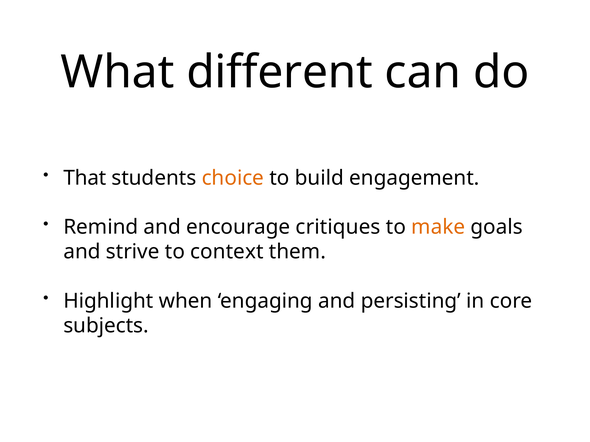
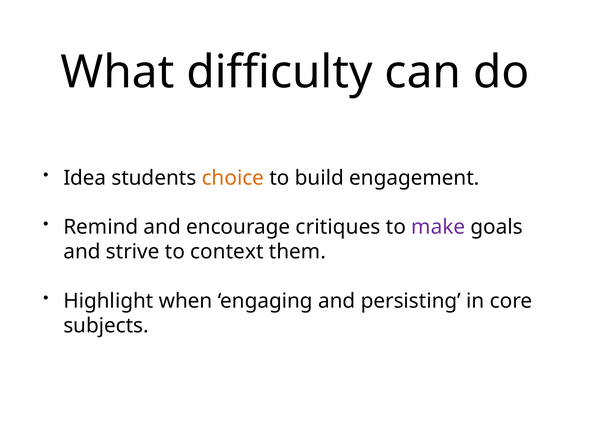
different: different -> difficulty (279, 72)
That: That -> Idea (85, 178)
make colour: orange -> purple (438, 227)
